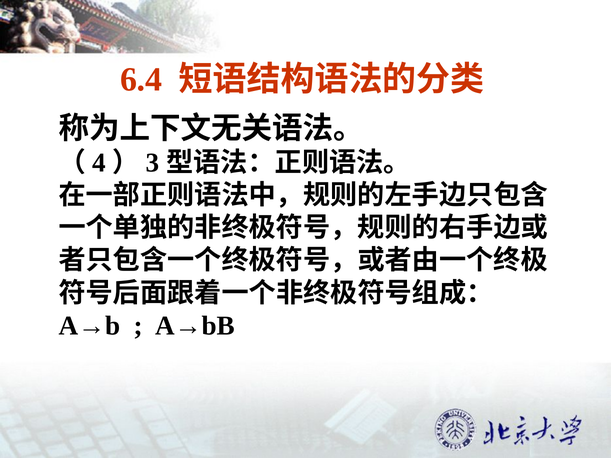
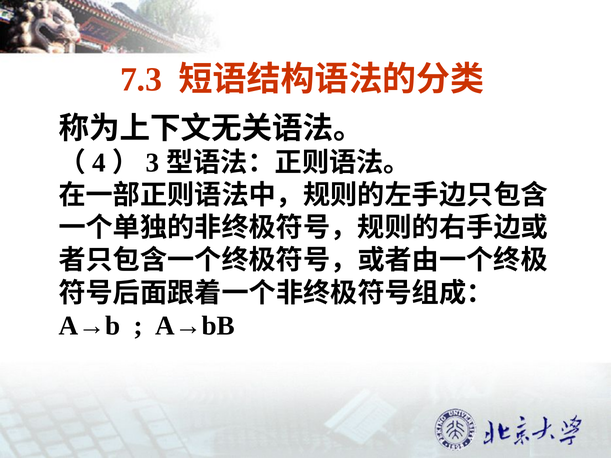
6.4: 6.4 -> 7.3 (141, 79)
